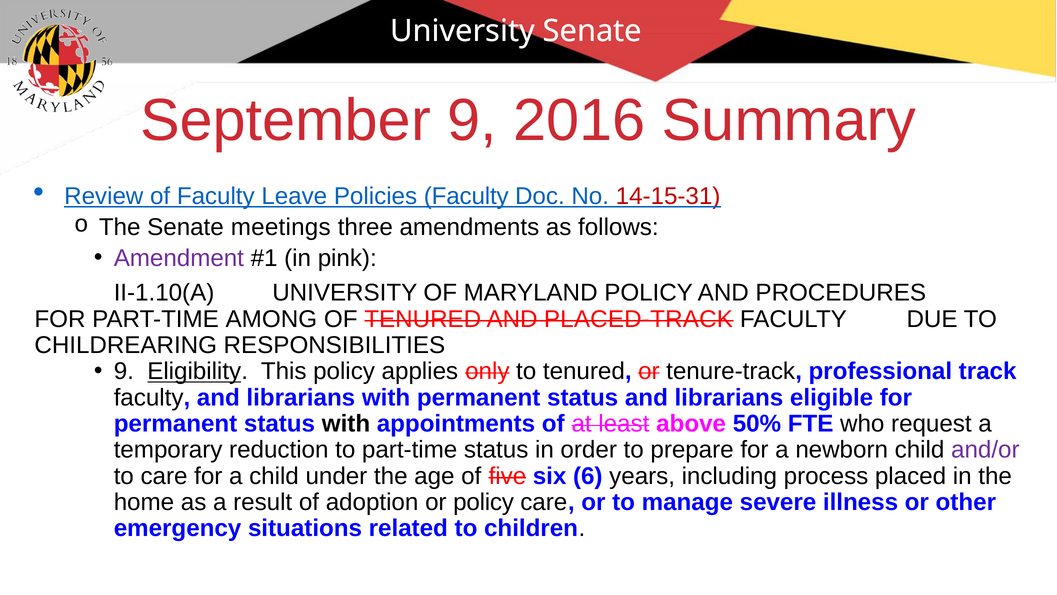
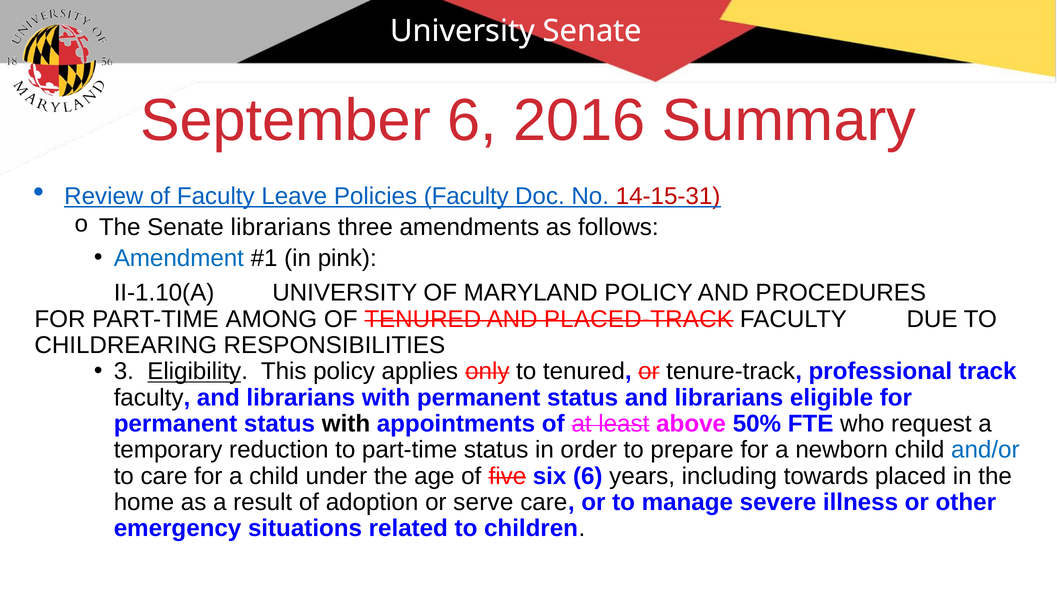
September 9: 9 -> 6 (472, 120)
Senate meetings: meetings -> librarians (281, 227)
Amendment colour: purple -> blue (179, 258)
9: 9 -> 3 (124, 371)
and/or colour: purple -> blue (985, 450)
process: process -> towards (826, 476)
or policy: policy -> serve (483, 502)
